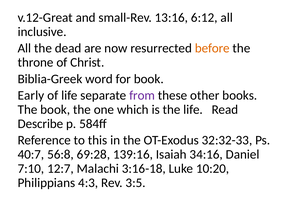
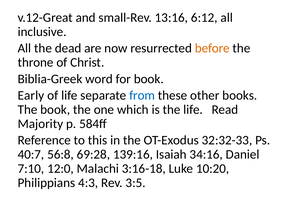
from colour: purple -> blue (142, 95)
Describe: Describe -> Majority (40, 123)
12:7: 12:7 -> 12:0 (61, 168)
